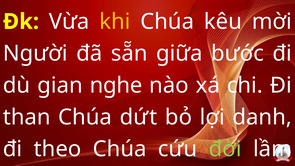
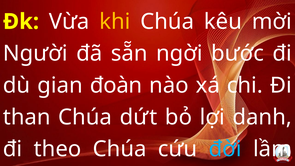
giữa: giữa -> ngời (179, 53)
nghe: nghe -> đoàn (116, 85)
đời colour: light green -> light blue (225, 149)
